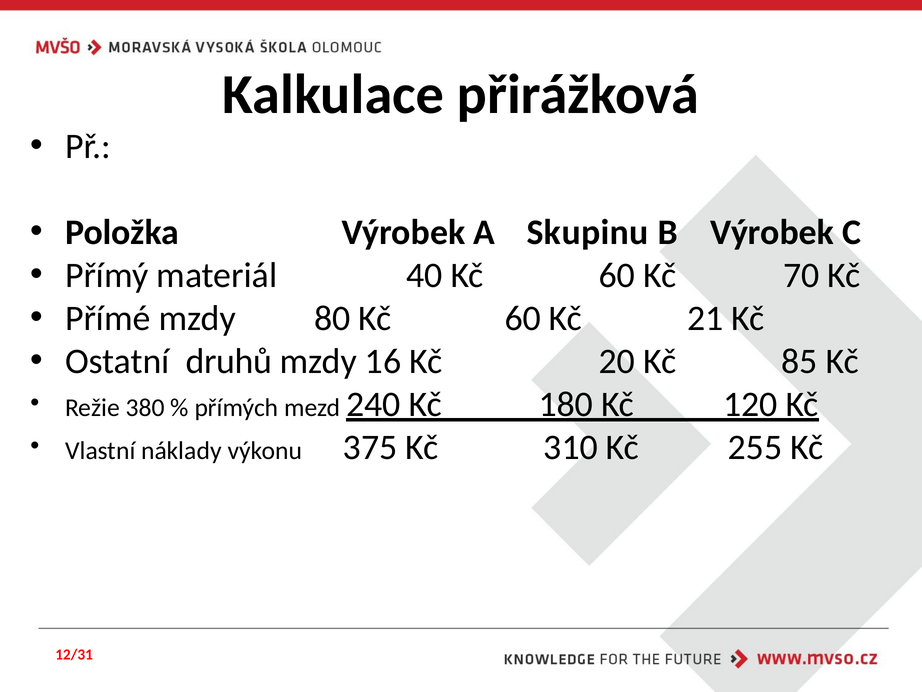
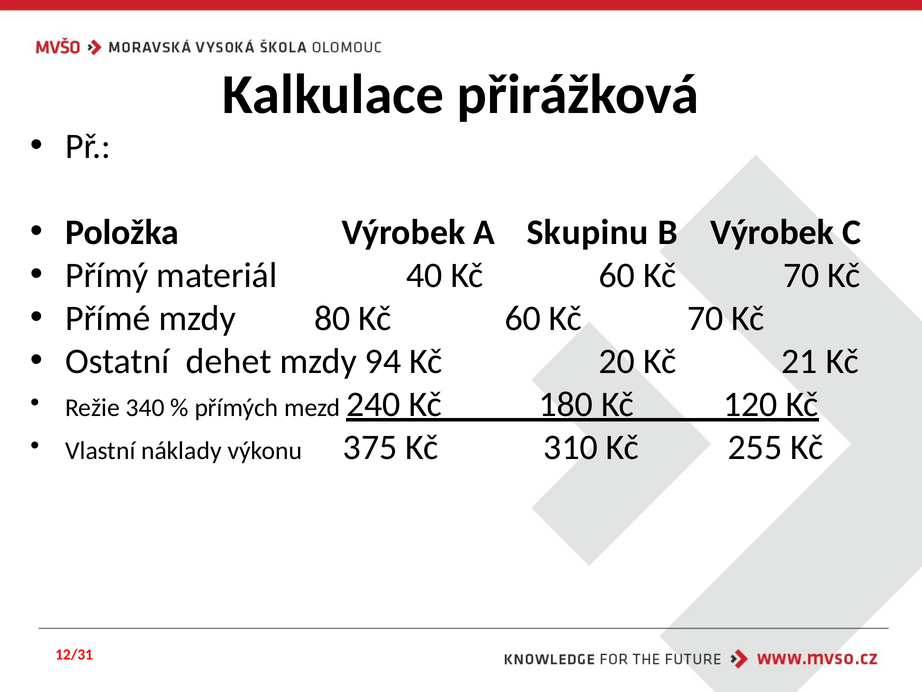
21: 21 -> 70 (705, 318)
druhů: druhů -> dehet (229, 361)
16: 16 -> 94 (383, 361)
85: 85 -> 21 (799, 361)
380: 380 -> 340 (145, 407)
